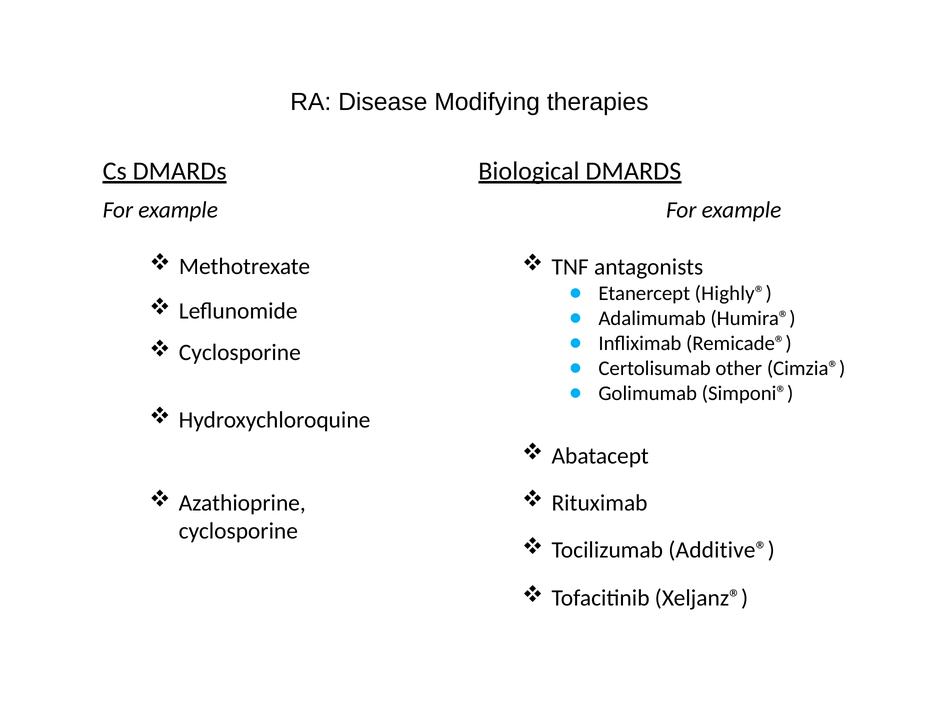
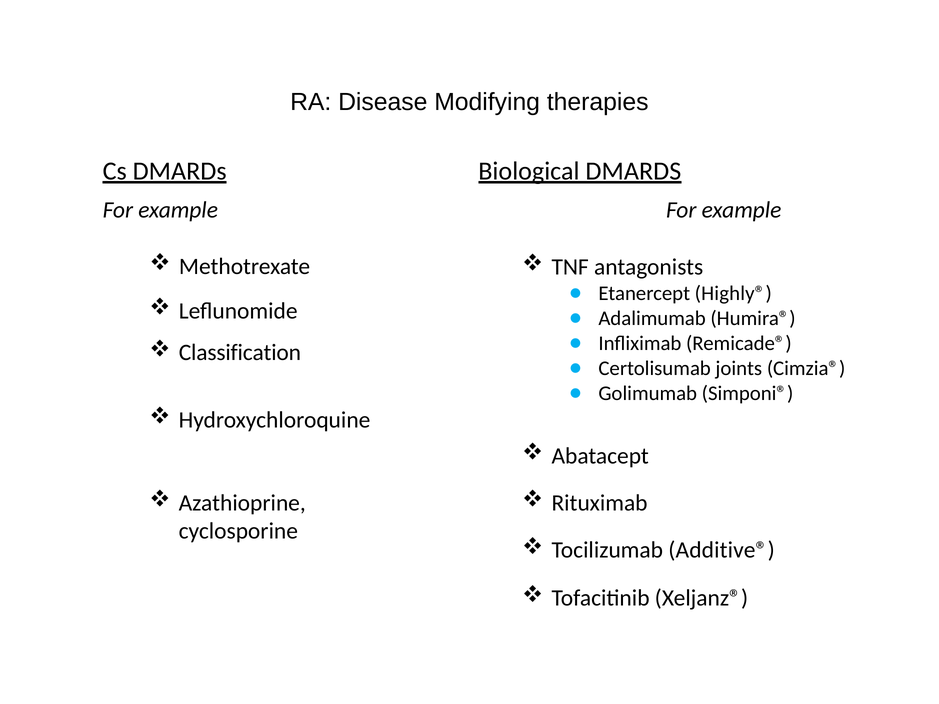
Cyclosporine: Cyclosporine -> Classification (240, 353)
other: other -> joints (739, 369)
